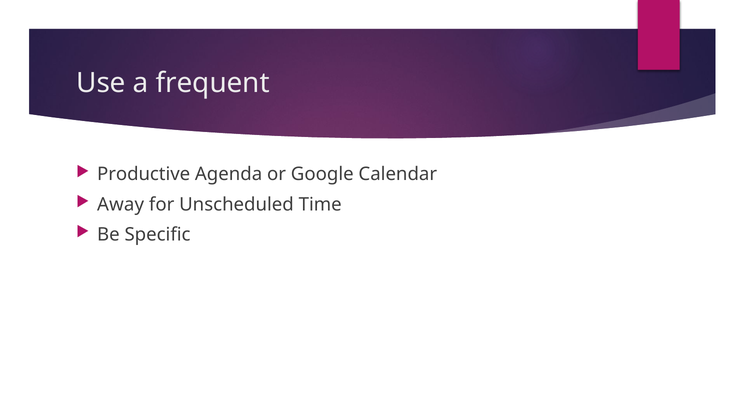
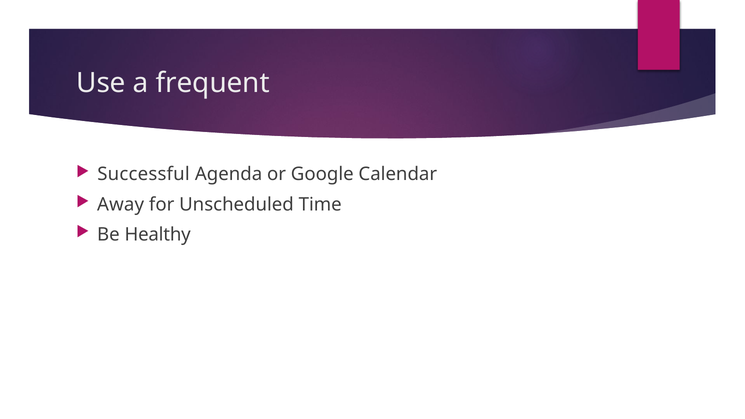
Productive: Productive -> Successful (144, 174)
Specific: Specific -> Healthy (158, 235)
